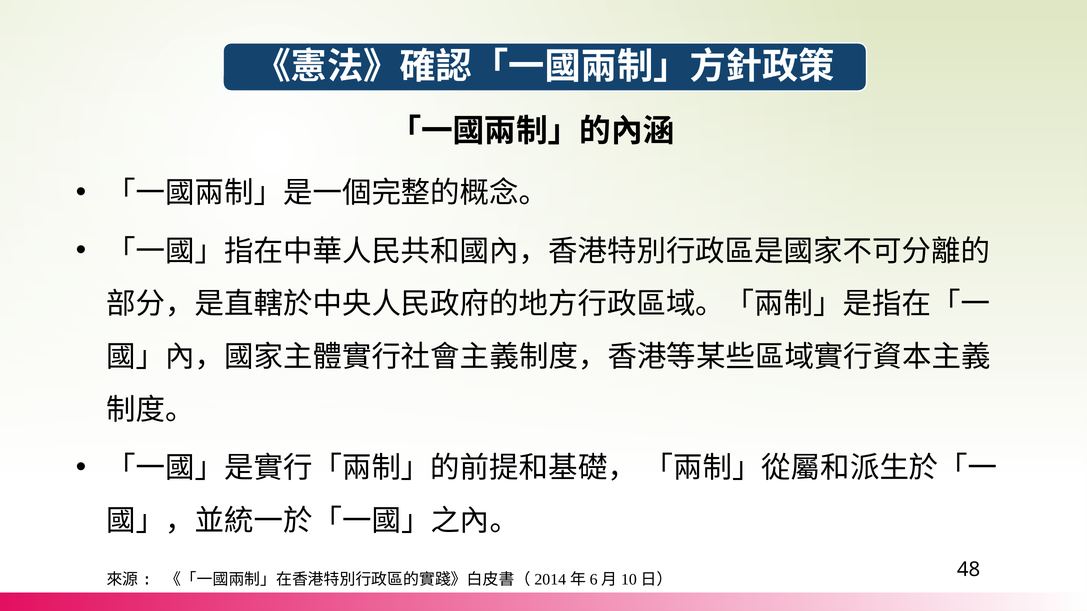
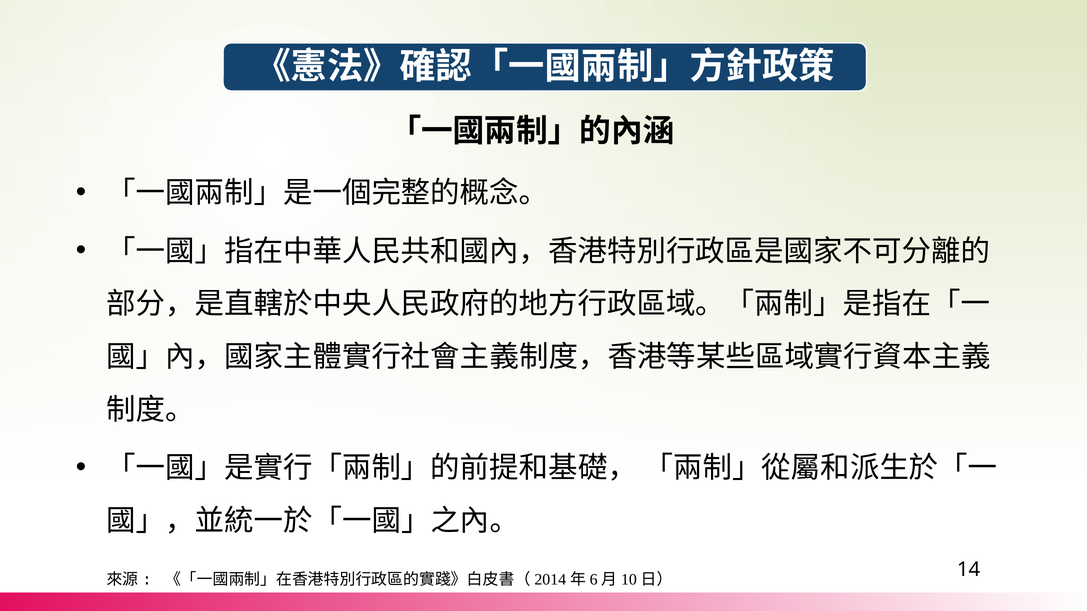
48: 48 -> 14 (969, 570)
